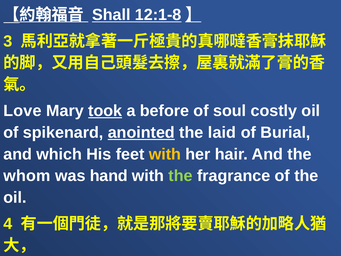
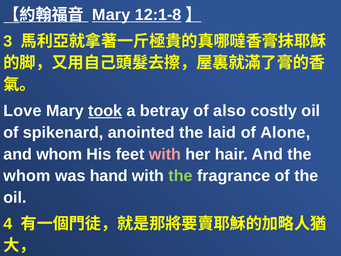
Shall: Shall -> Mary (111, 15)
a before: before -> betray (164, 111)
soul: soul -> also (230, 111)
anointed underline: present -> none (141, 132)
Burial: Burial -> Alone (285, 132)
and which: which -> whom (59, 154)
with colour: yellow -> pink (165, 154)
